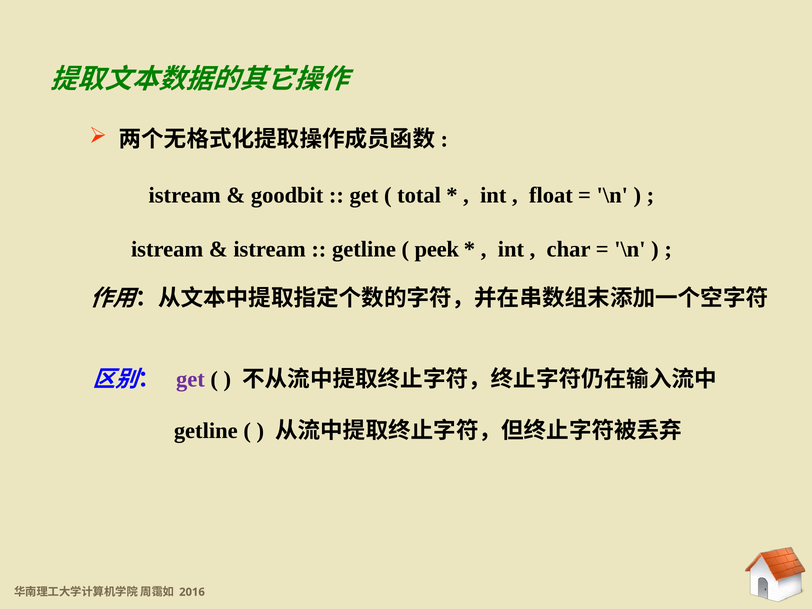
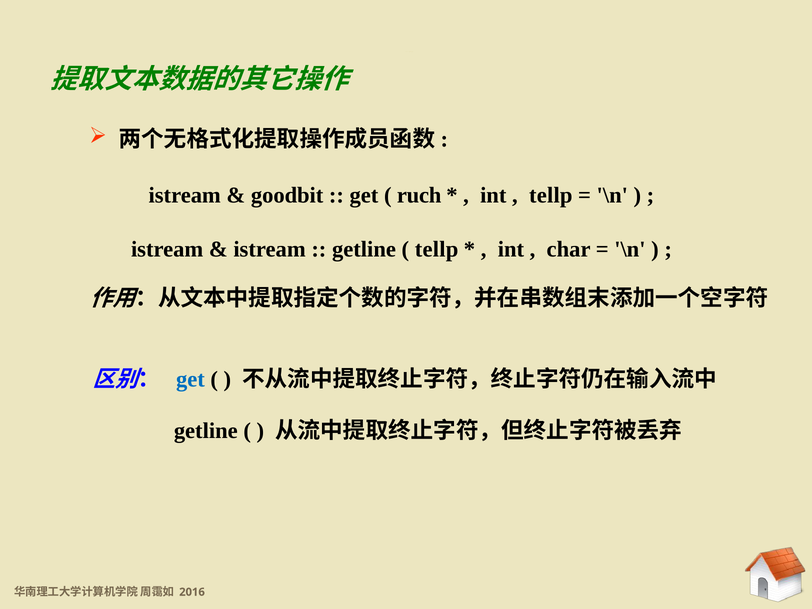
total: total -> ruch (419, 195)
float: float -> tellp (551, 195)
peek: peek -> tellp (437, 249)
get colour: purple -> blue (190, 380)
